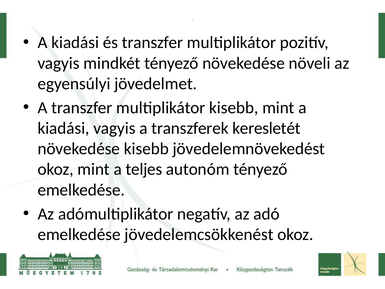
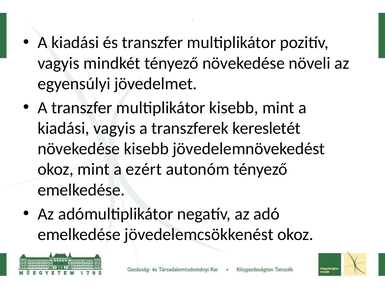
teljes: teljes -> ezért (144, 169)
